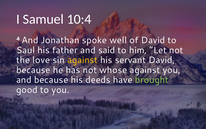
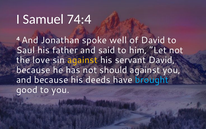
10:4: 10:4 -> 74:4 (79, 19)
whose: whose -> should (113, 70)
brought colour: light green -> light blue (152, 80)
